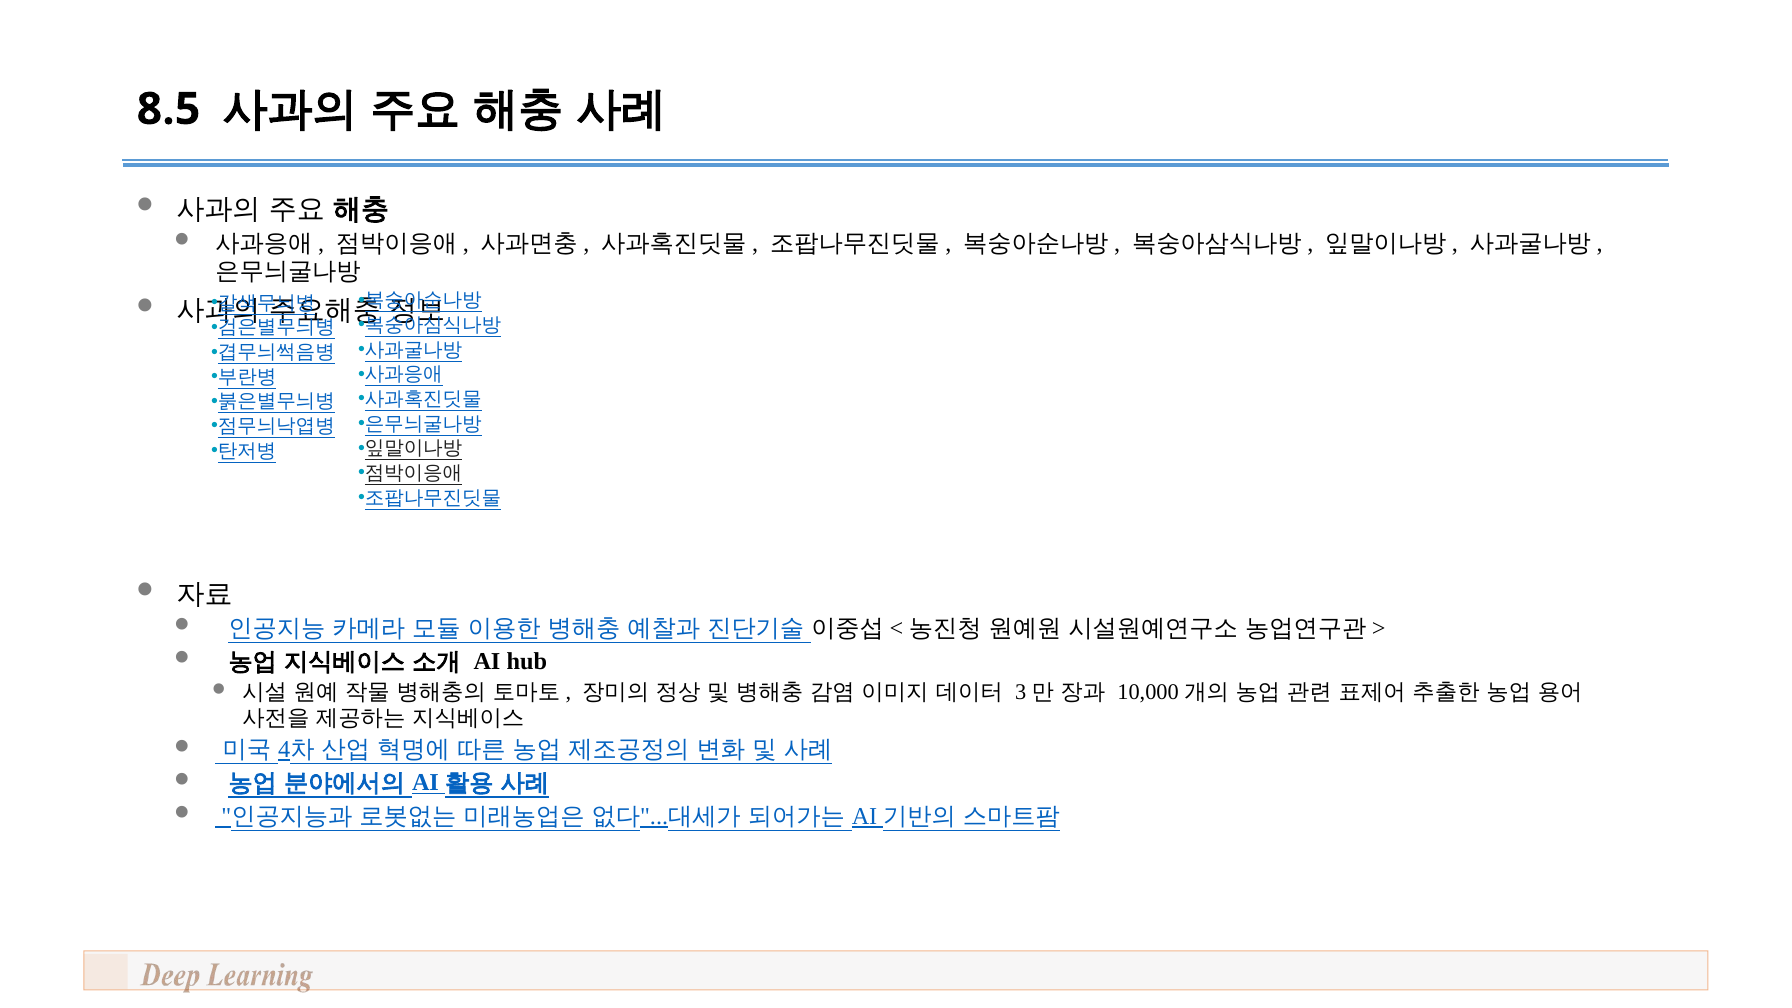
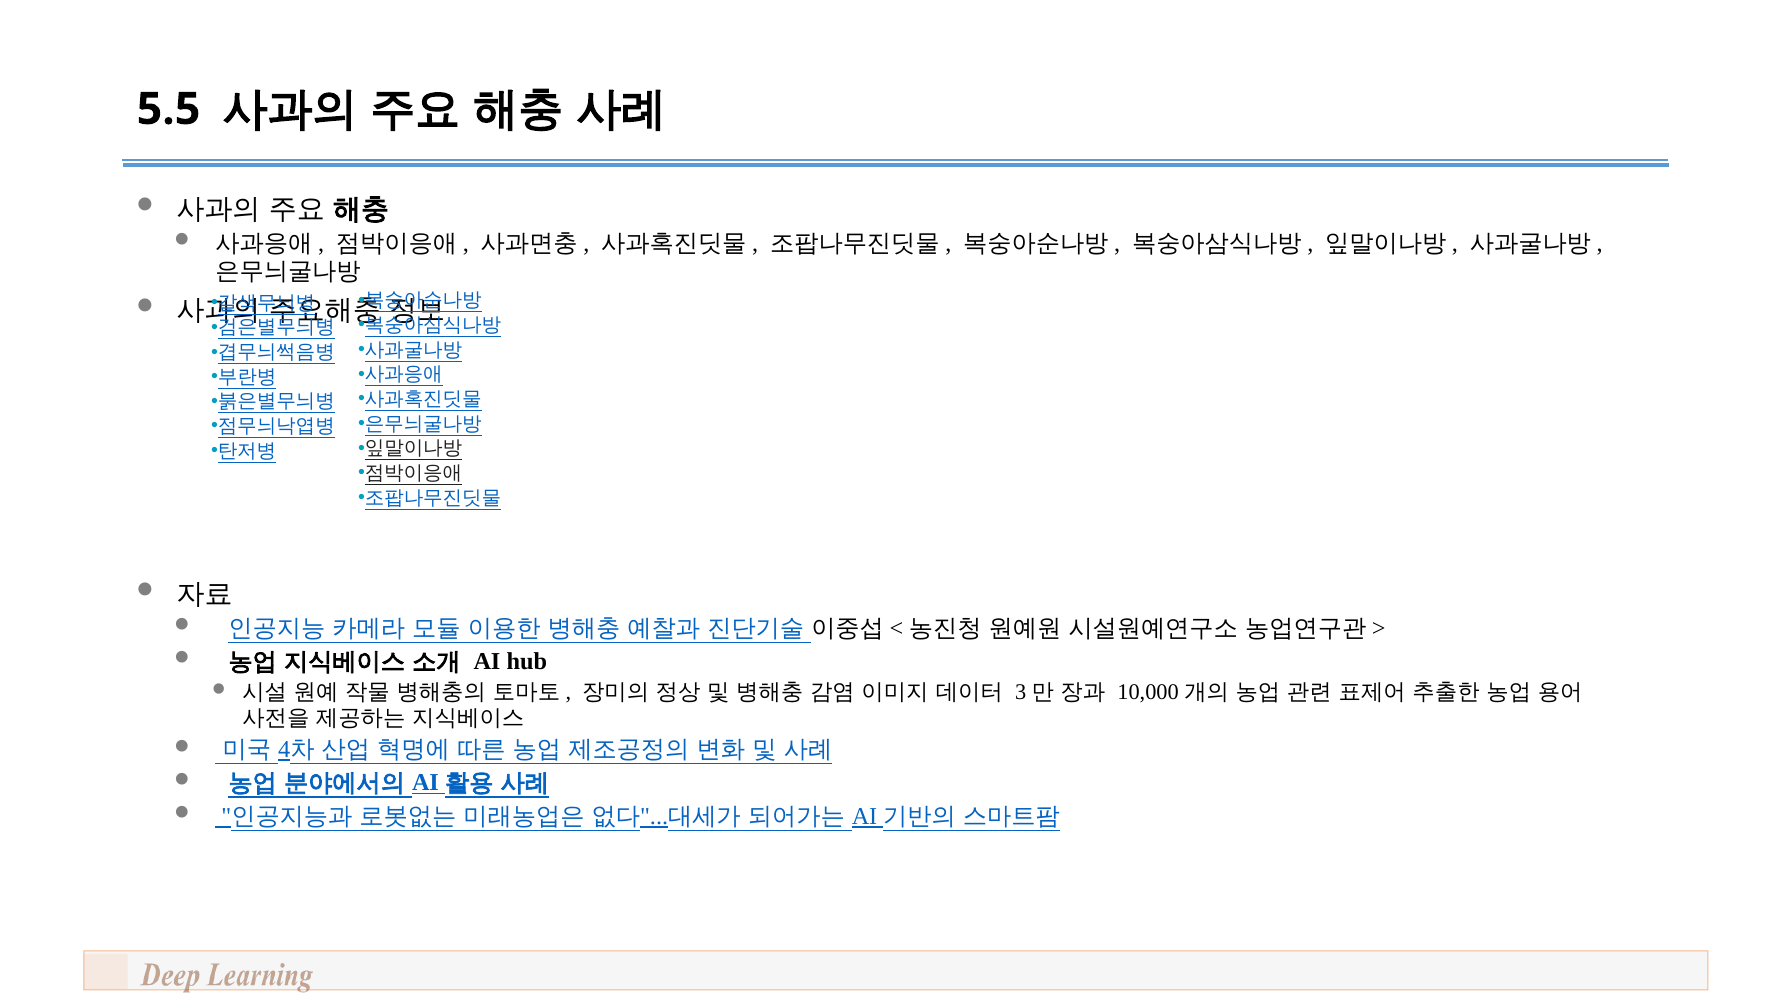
8.5: 8.5 -> 5.5 (169, 109)
